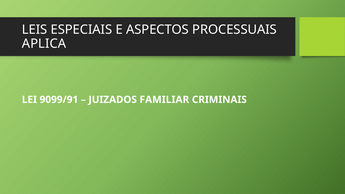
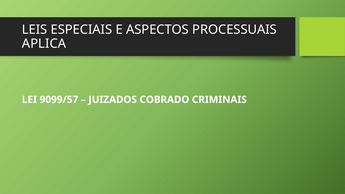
9099/91: 9099/91 -> 9099/57 (59, 100)
FAMILIAR: FAMILIAR -> COBRADO (164, 100)
